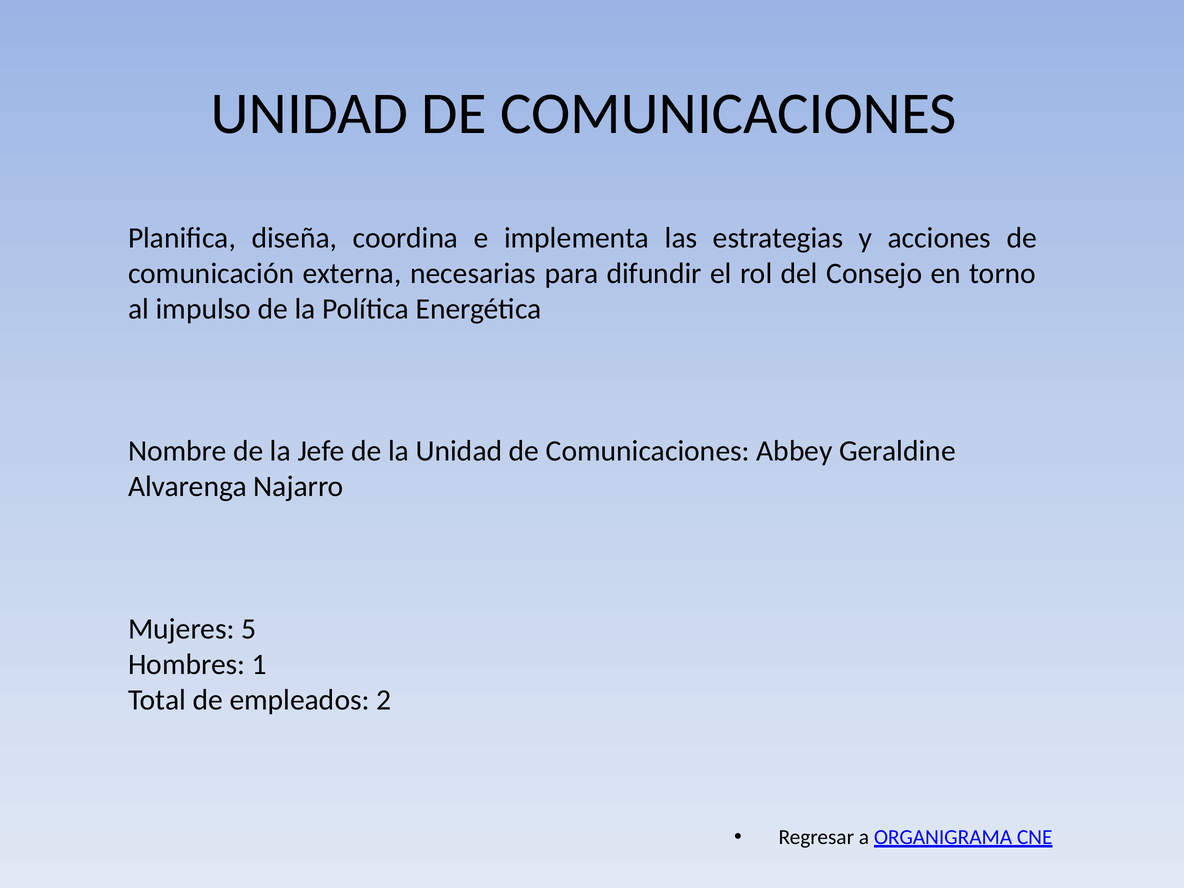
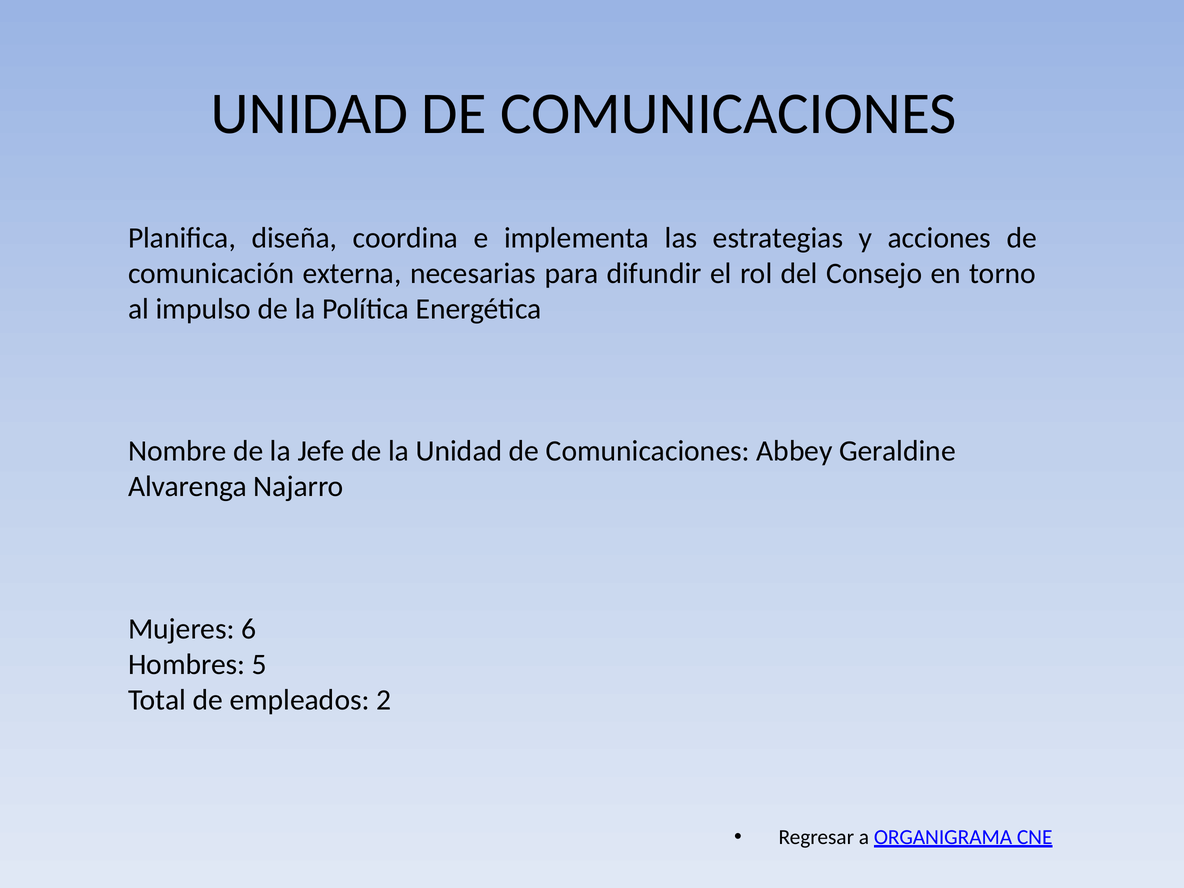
5: 5 -> 6 (249, 629)
1: 1 -> 5 (259, 664)
